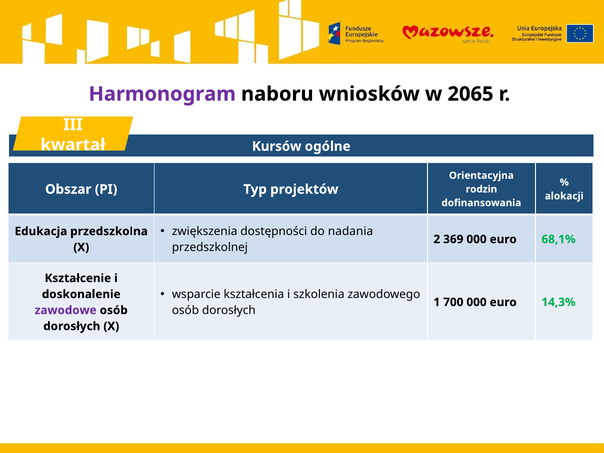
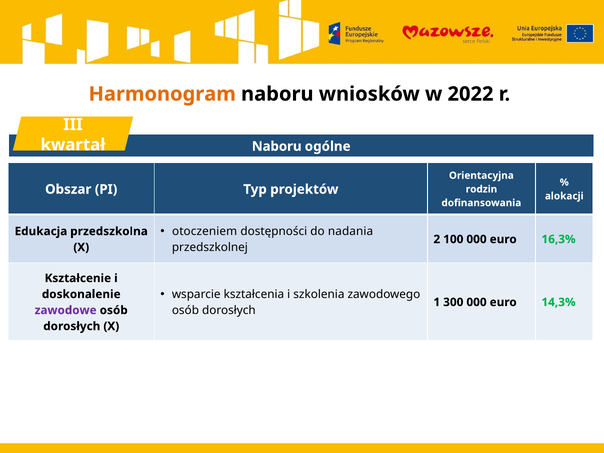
Harmonogram colour: purple -> orange (162, 94)
2065: 2065 -> 2022 (471, 94)
Kursów: Kursów -> Naboru (277, 146)
zwiększenia: zwiększenia -> otoczeniem (205, 231)
369: 369 -> 100 (453, 239)
68,1%: 68,1% -> 16,3% (559, 239)
700: 700 -> 300 (453, 302)
